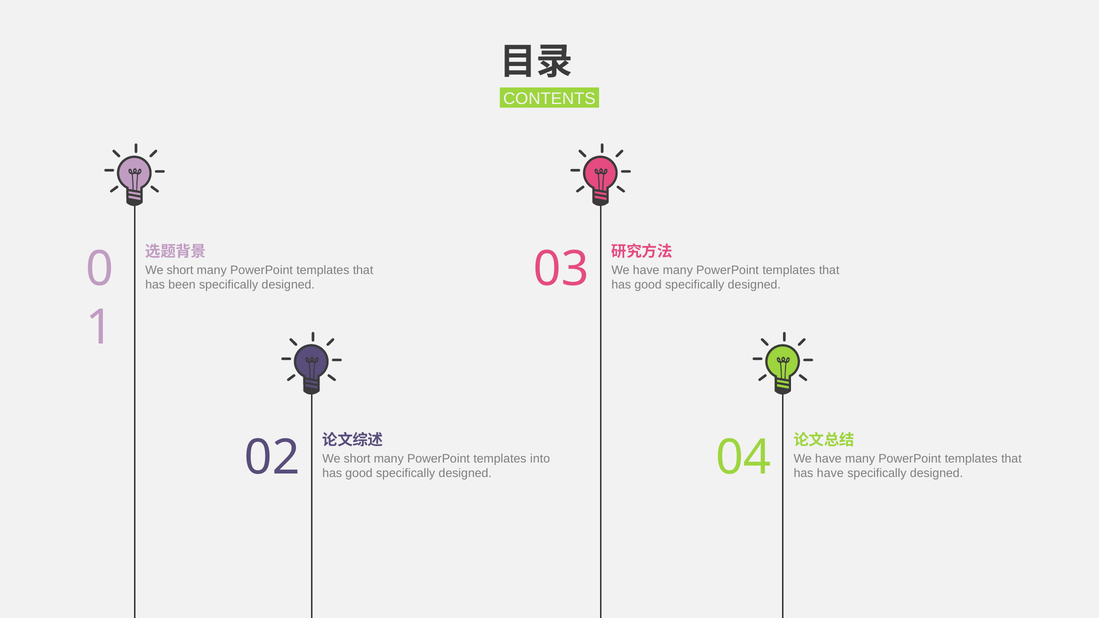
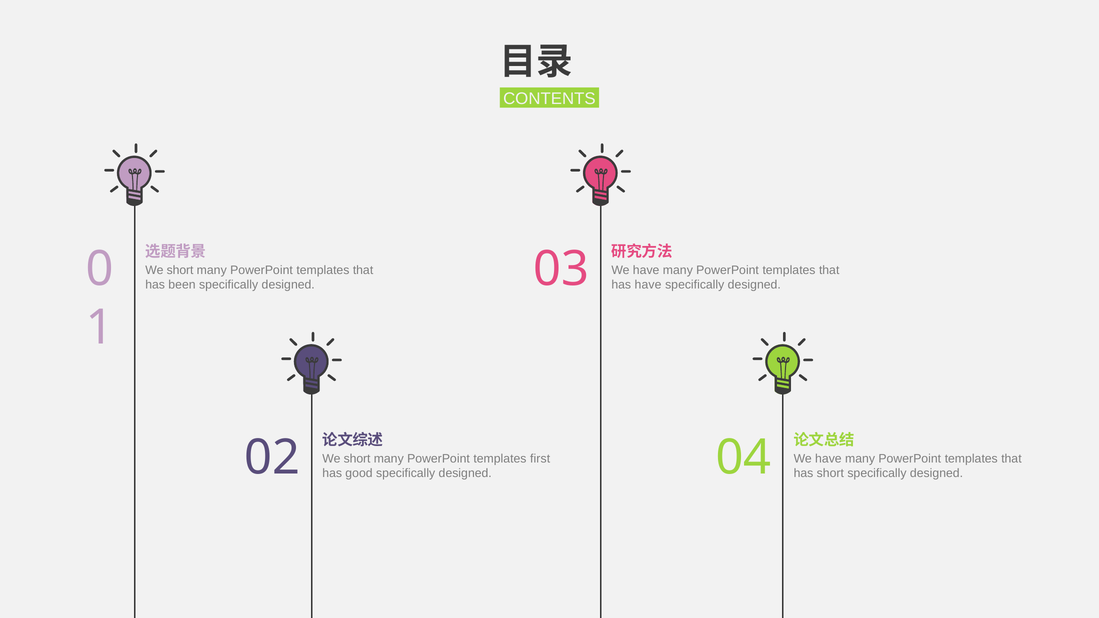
good: good -> have (648, 285)
into: into -> first (540, 459)
has have: have -> short (830, 473)
